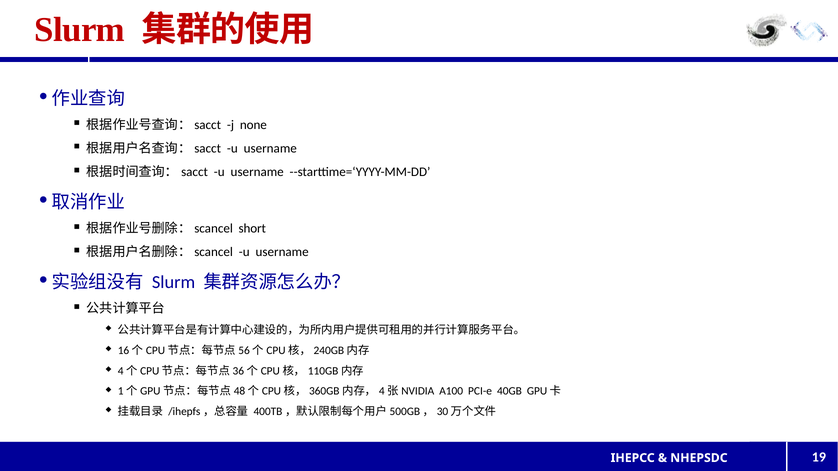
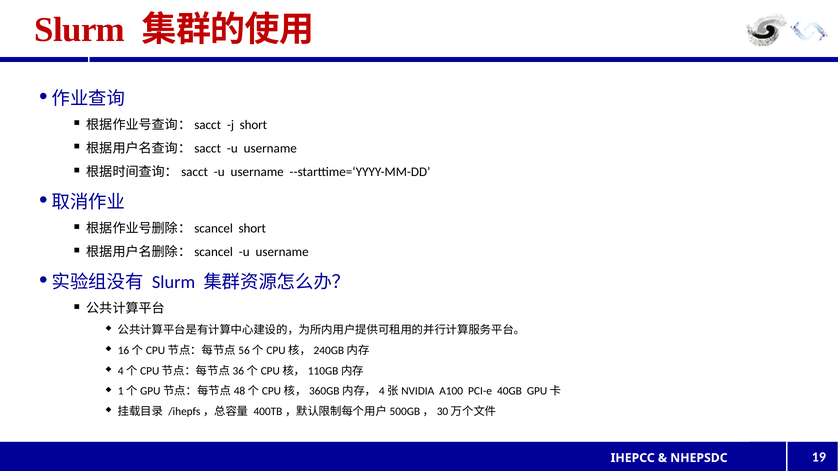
j none: none -> short (253, 125)
